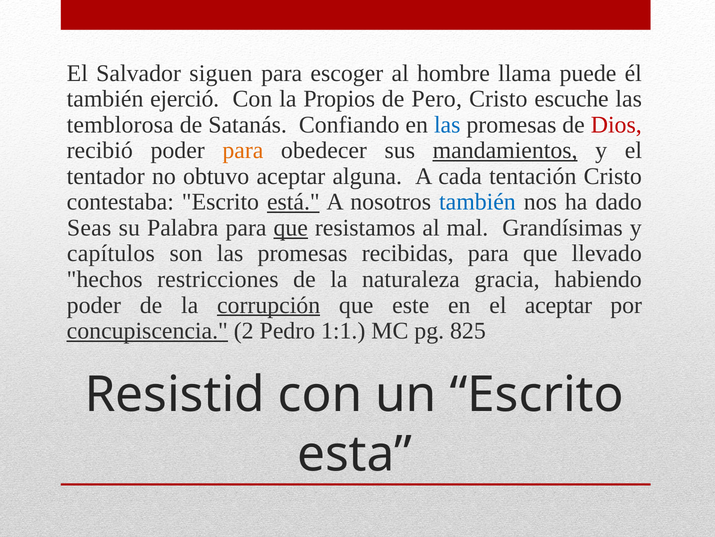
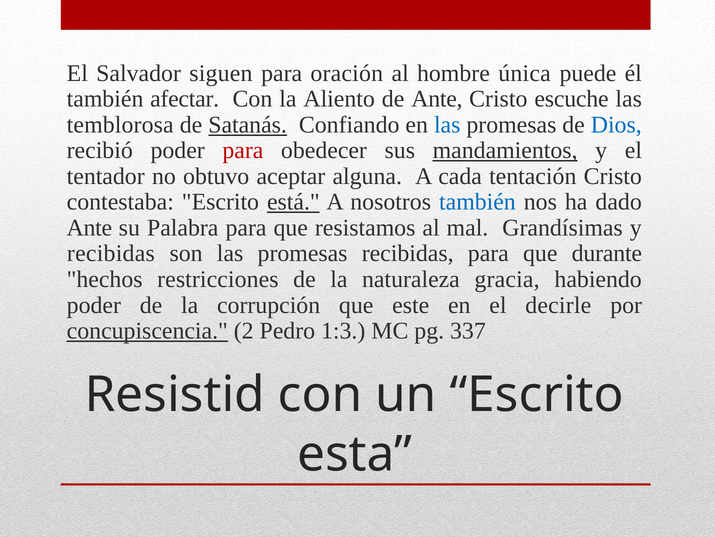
escoger: escoger -> oración (347, 73)
llama: llama -> única (525, 73)
ejerció: ejerció -> afectar (185, 99)
Propios: Propios -> Aliento (339, 99)
de Pero: Pero -> Ante (437, 99)
Satanás underline: none -> present (248, 125)
Dios colour: red -> blue (616, 125)
para colour: orange -> red (243, 150)
Seas: Seas -> Ante (89, 228)
que underline: present -> none (291, 228)
capítulos: capítulos -> recibidas (111, 253)
llevado: llevado -> durante (607, 253)
corrupción underline: present -> none (269, 305)
el aceptar: aceptar -> decirle (558, 305)
1:1: 1:1 -> 1:3 (343, 330)
825: 825 -> 337 (468, 330)
